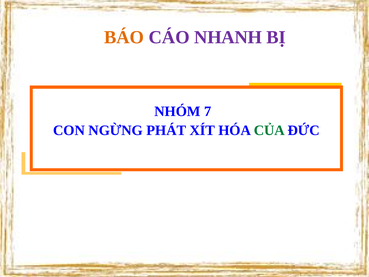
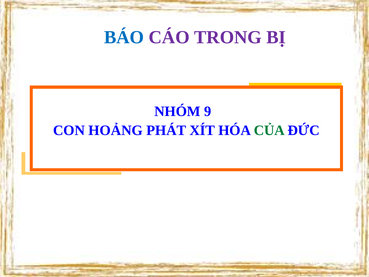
BÁO colour: orange -> blue (124, 37)
NHANH: NHANH -> TRONG (228, 37)
7: 7 -> 9 (208, 111)
NGỪNG: NGỪNG -> HOẢNG (116, 130)
